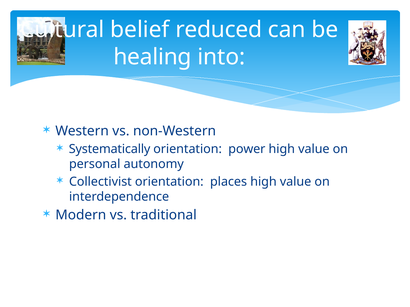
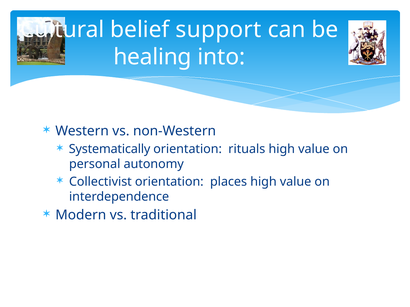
reduced: reduced -> support (219, 30)
power: power -> rituals (247, 149)
